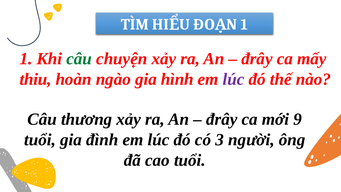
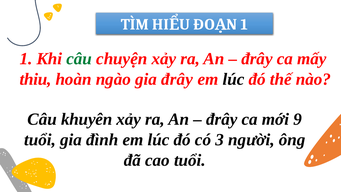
gia hình: hình -> đrây (177, 79)
lúc colour: purple -> black (233, 79)
thương: thương -> khuyên (87, 119)
